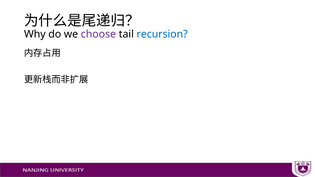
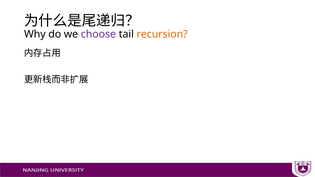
recursion colour: blue -> orange (162, 34)
